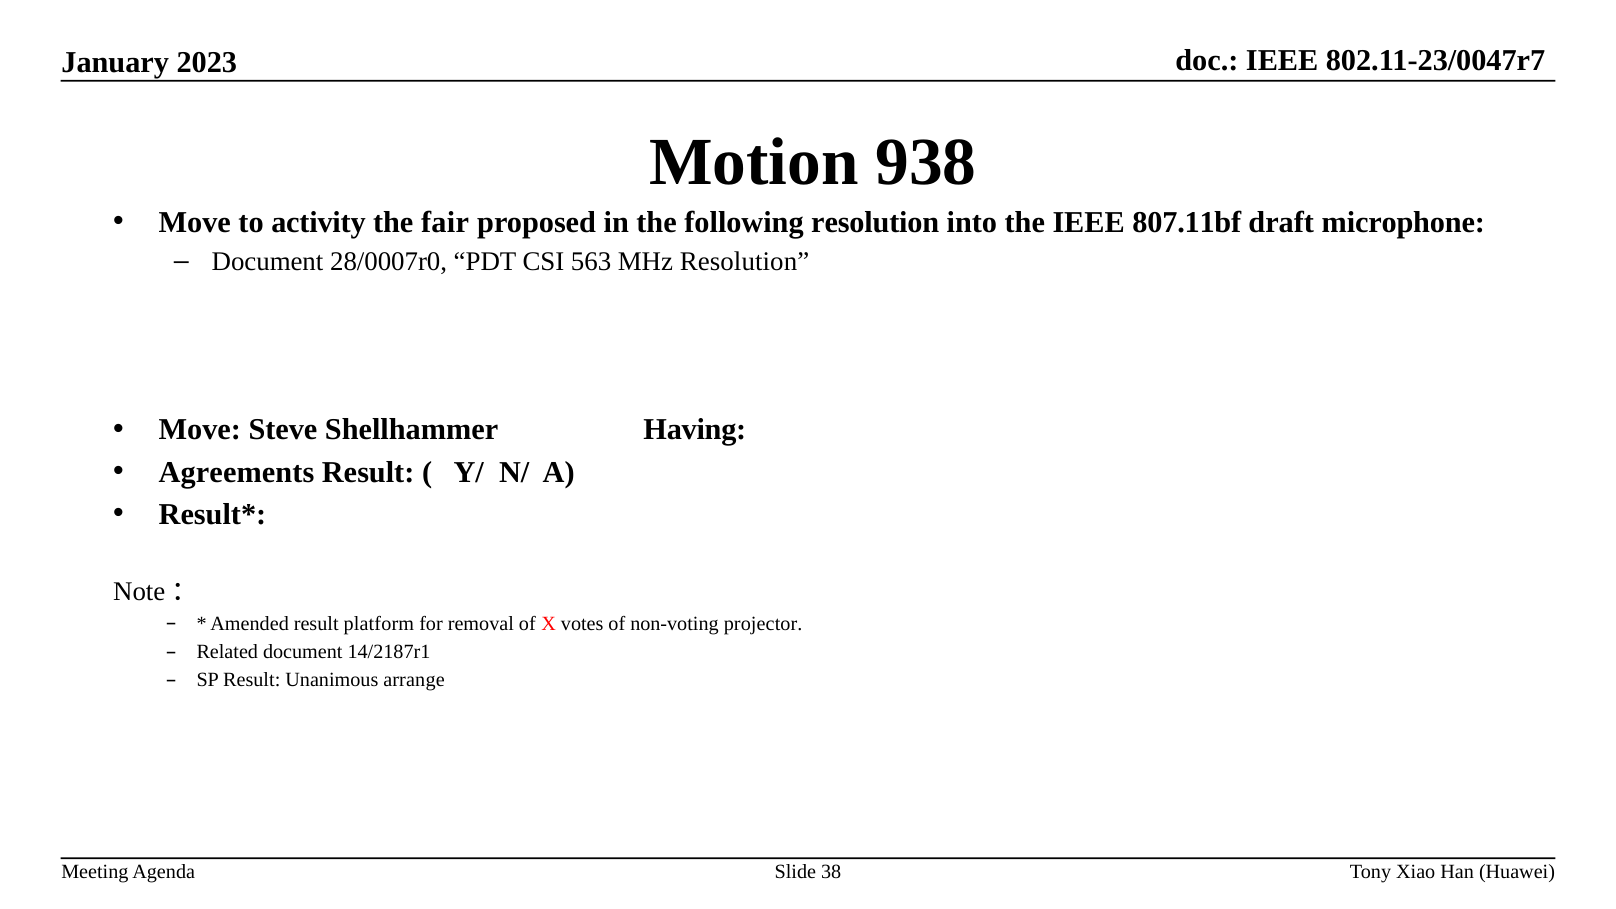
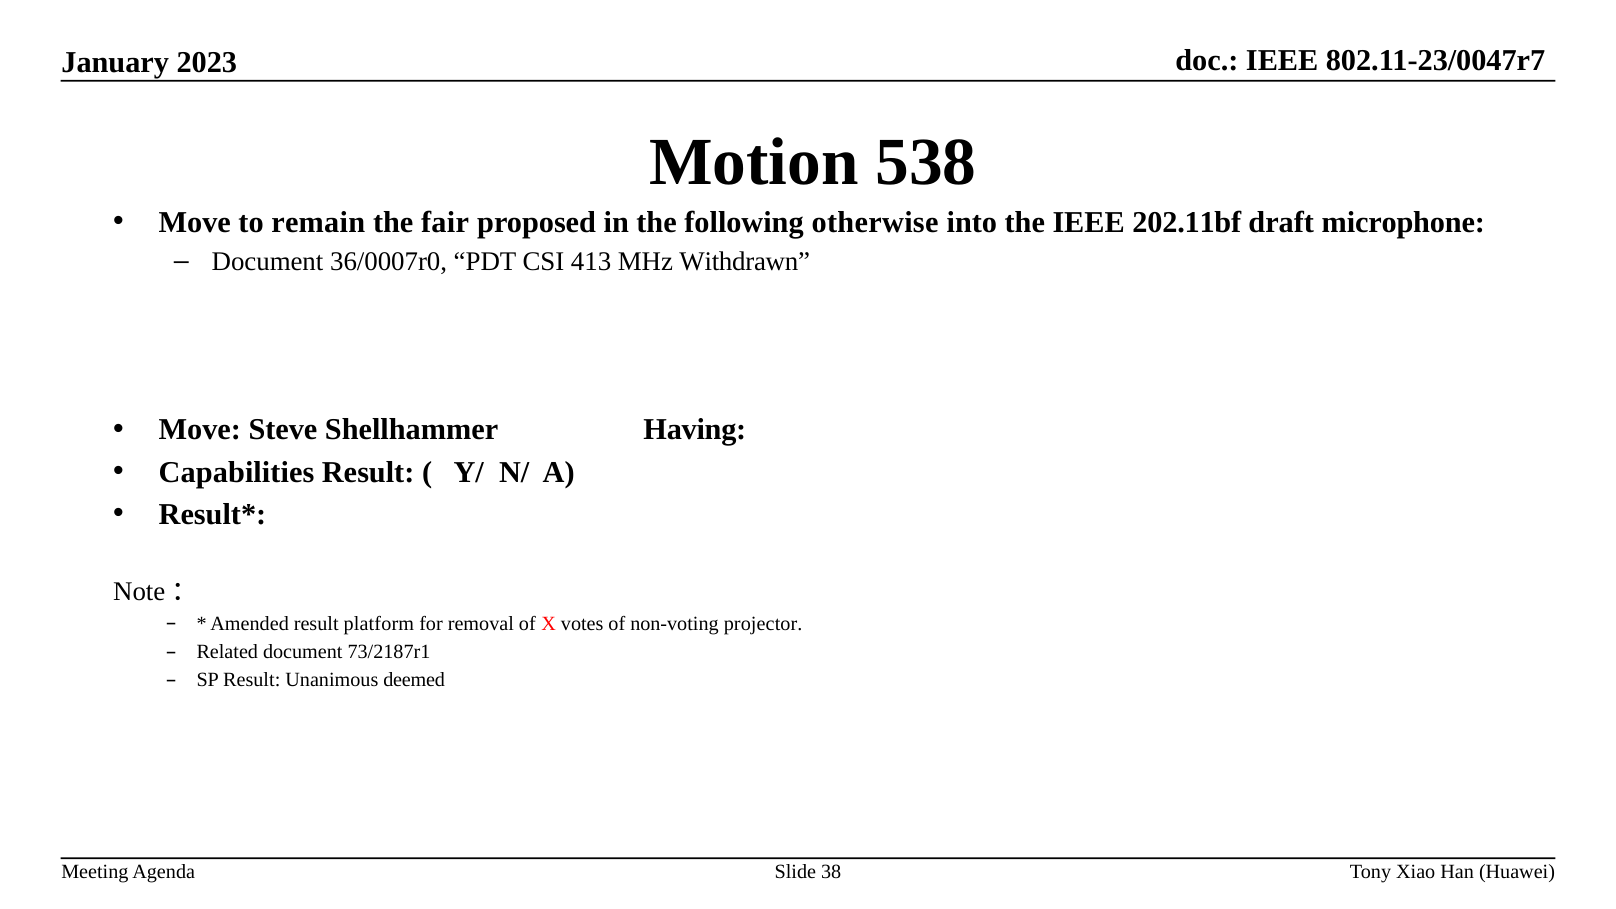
938: 938 -> 538 (926, 162)
activity: activity -> remain (318, 222)
following resolution: resolution -> otherwise (875, 222)
807.11bf: 807.11bf -> 202.11bf (1187, 222)
28/0007r0: 28/0007r0 -> 36/0007r0 (389, 262)
563: 563 -> 413 (591, 262)
MHz Resolution: Resolution -> Withdrawn (745, 262)
Agreements: Agreements -> Capabilities (237, 472)
14/2187r1: 14/2187r1 -> 73/2187r1 (389, 652)
arrange: arrange -> deemed (414, 680)
